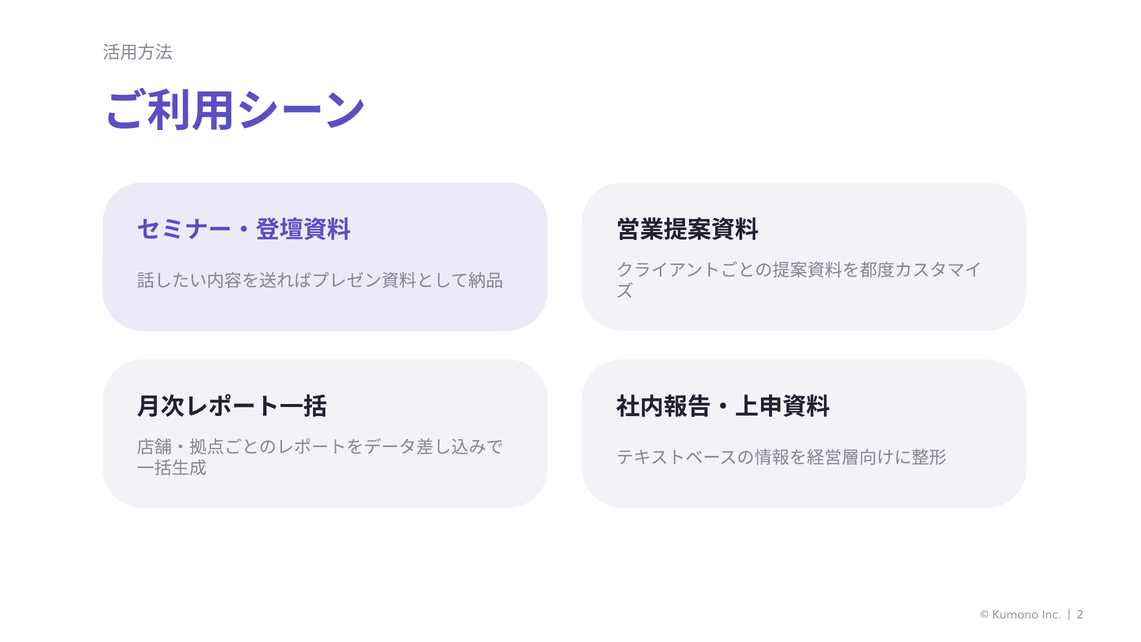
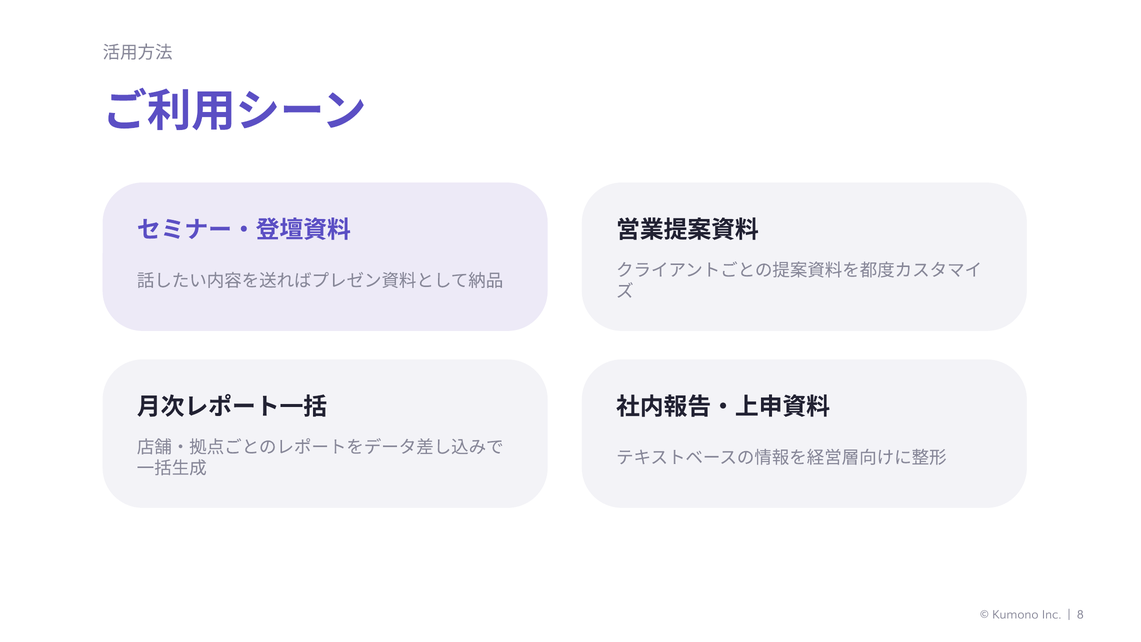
2: 2 -> 8 (1080, 614)
